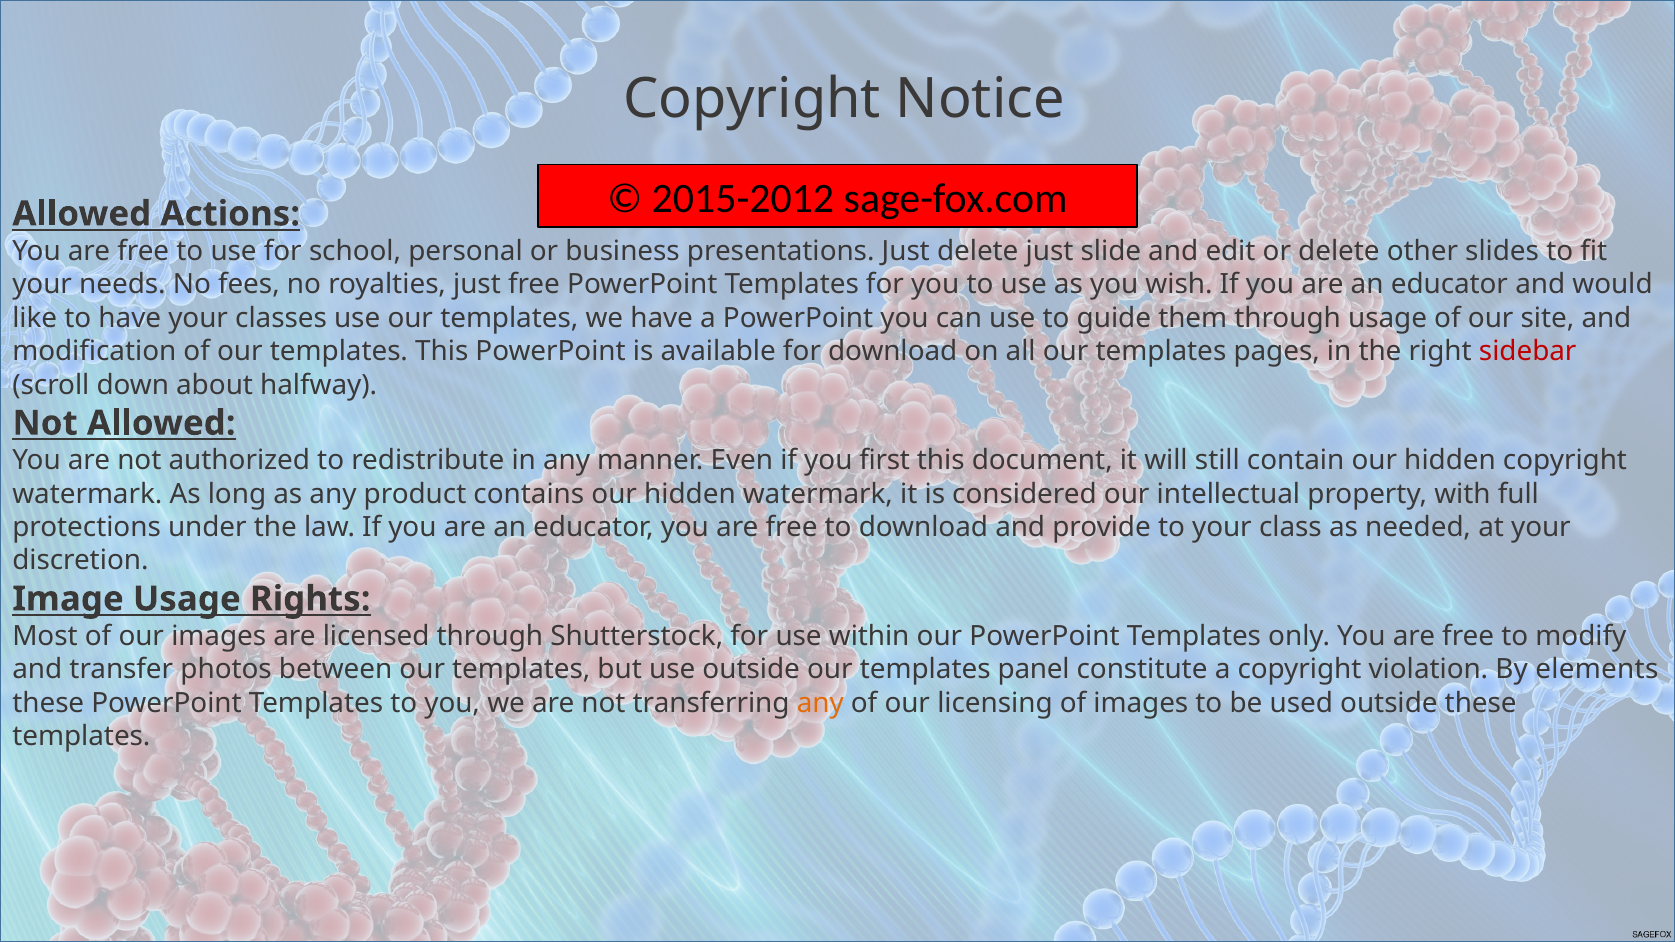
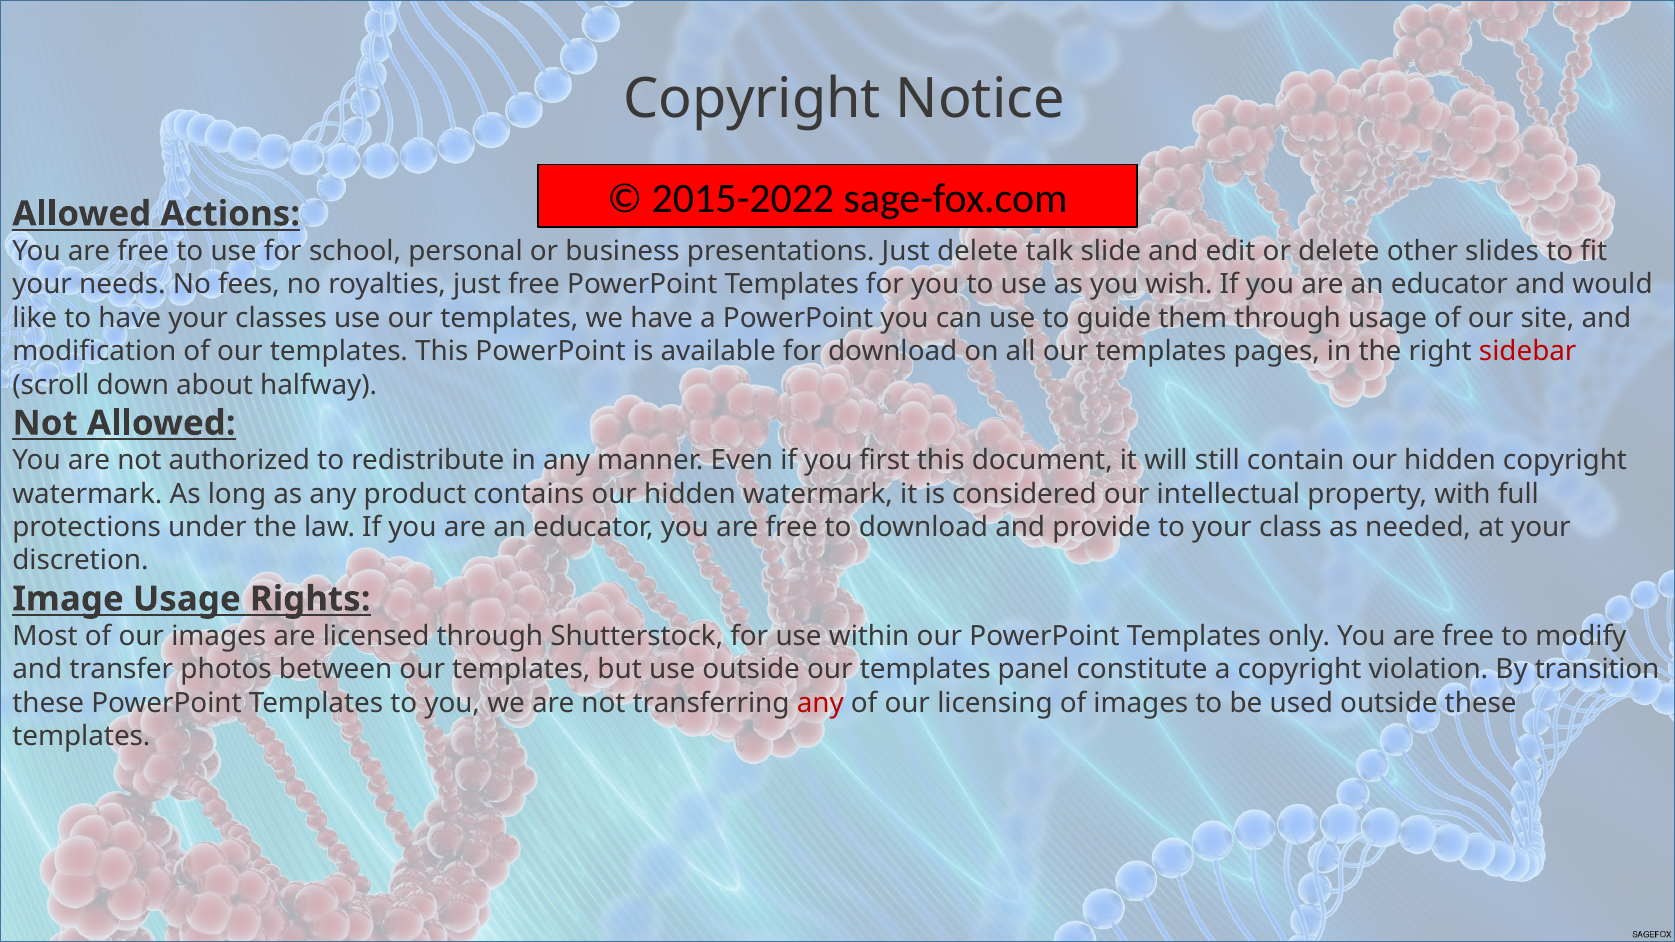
2015-2012: 2015-2012 -> 2015-2022 (743, 199)
delete just: just -> talk (1050, 251)
elements: elements -> transition (1597, 670)
any colour: orange -> red (820, 703)
